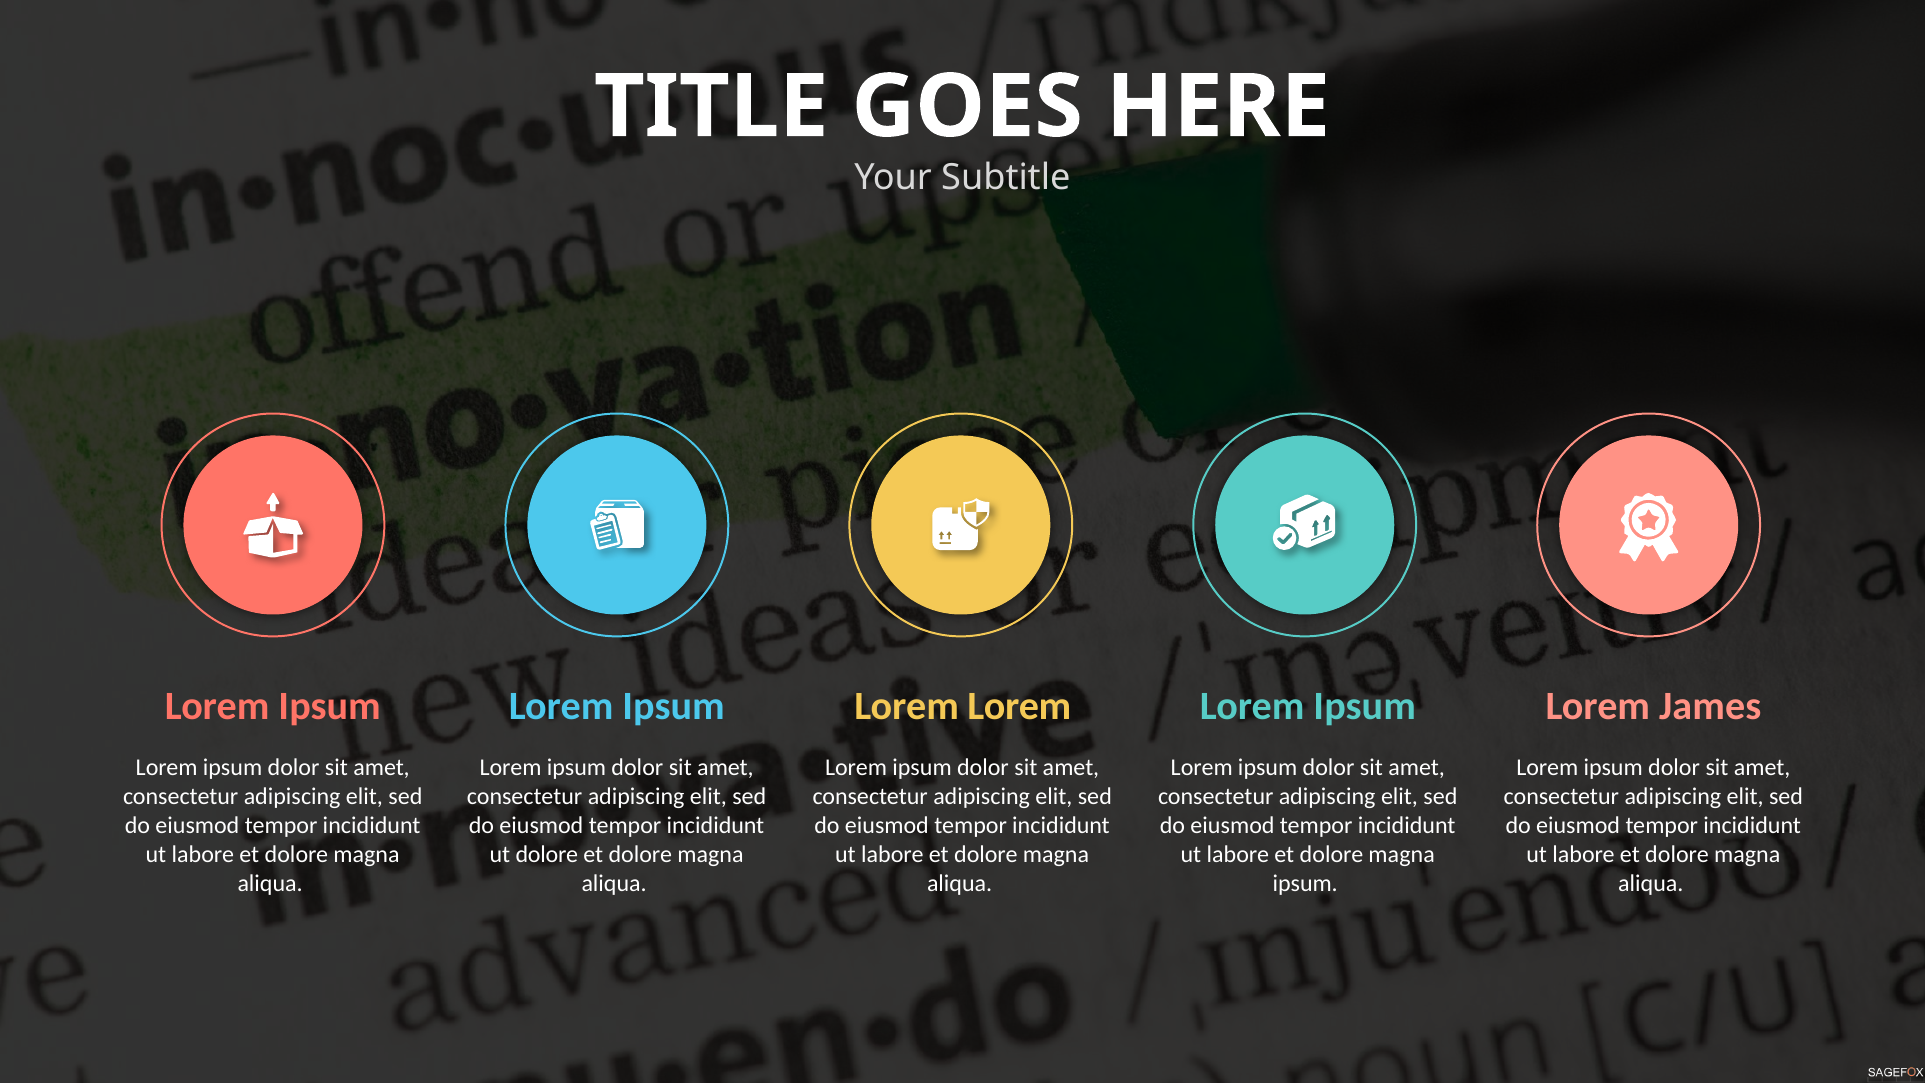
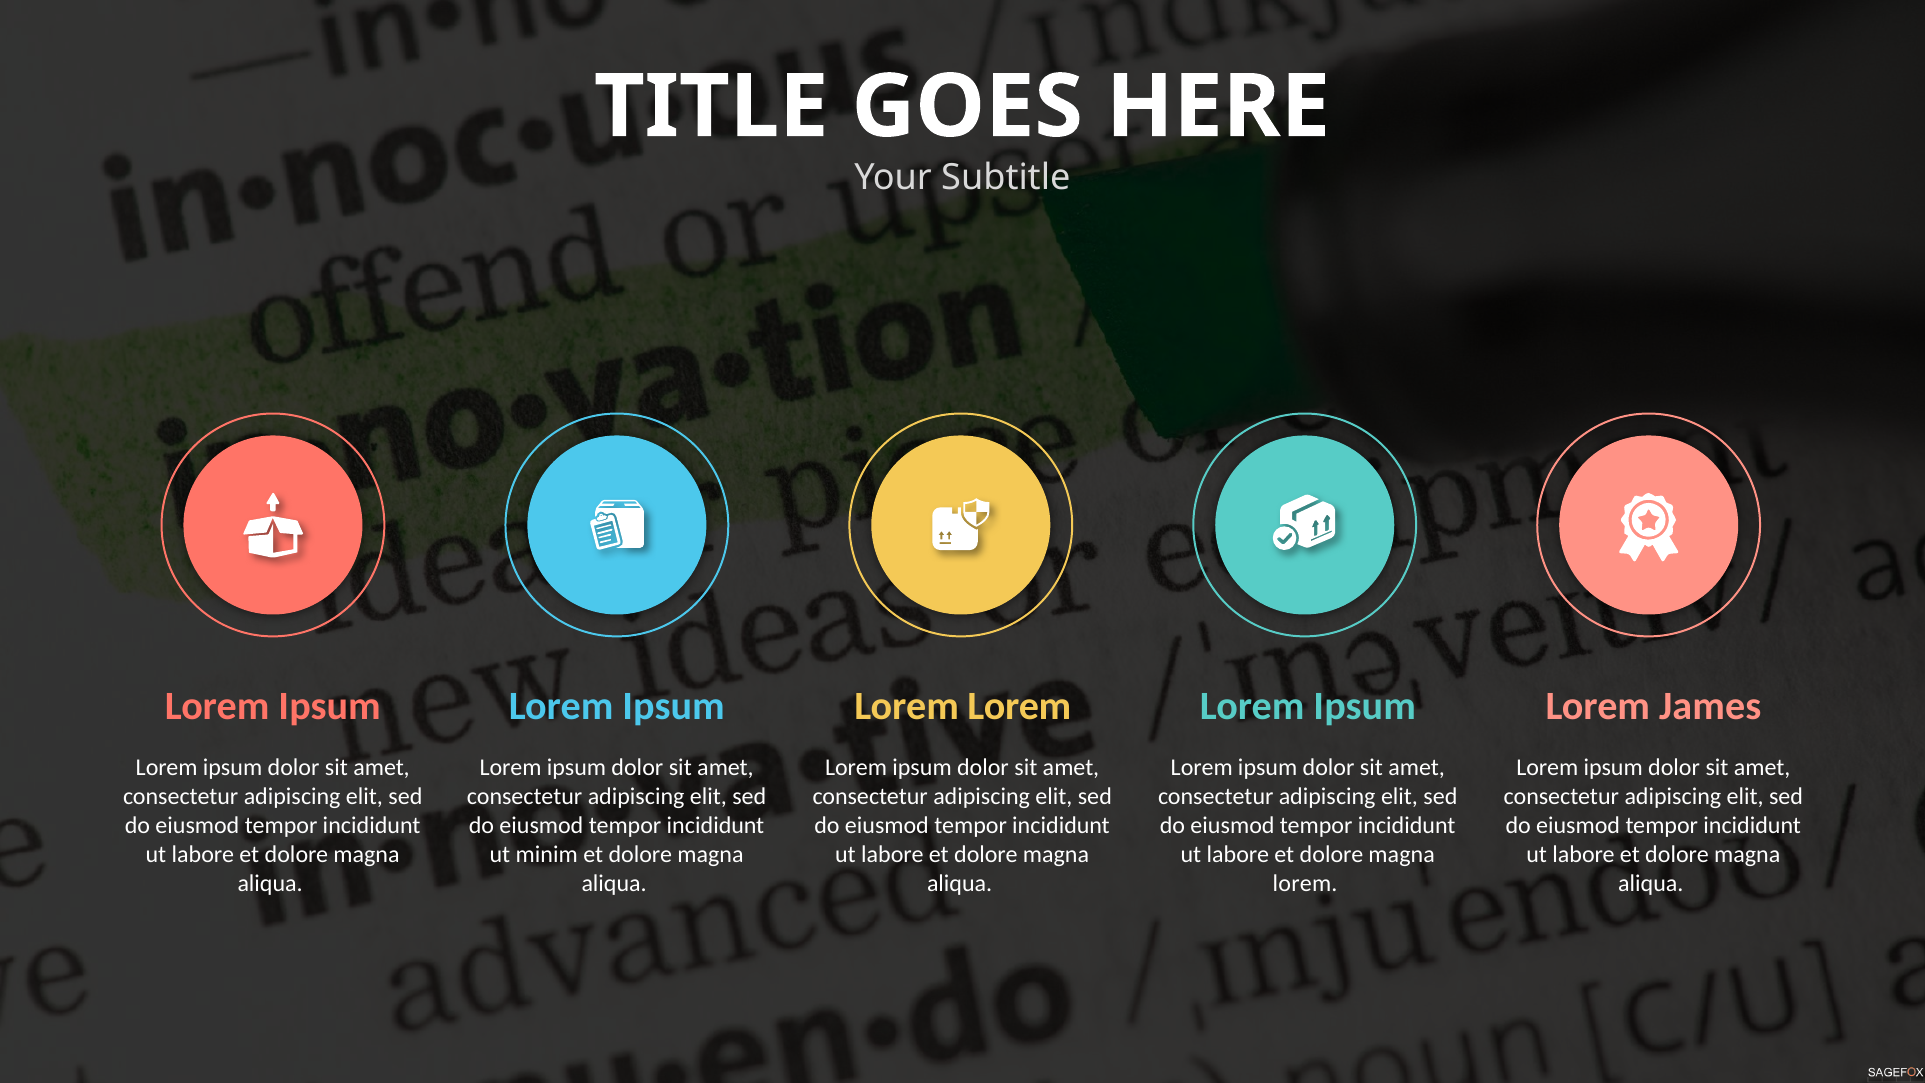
ut dolore: dolore -> minim (547, 854)
ipsum: ipsum -> lorem (1305, 883)
